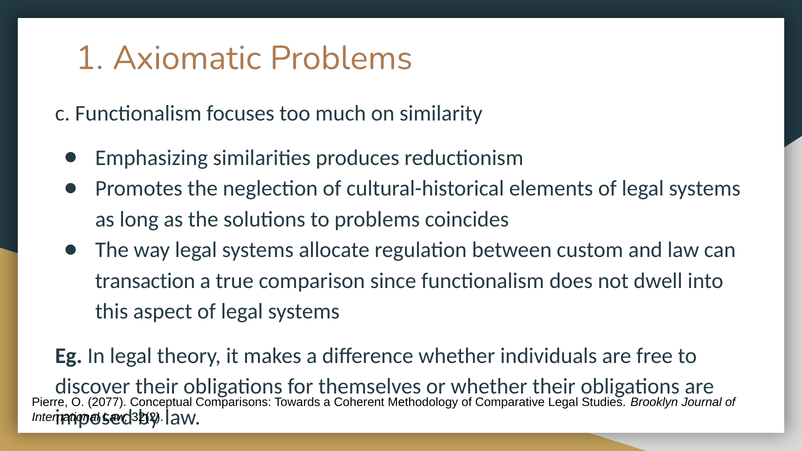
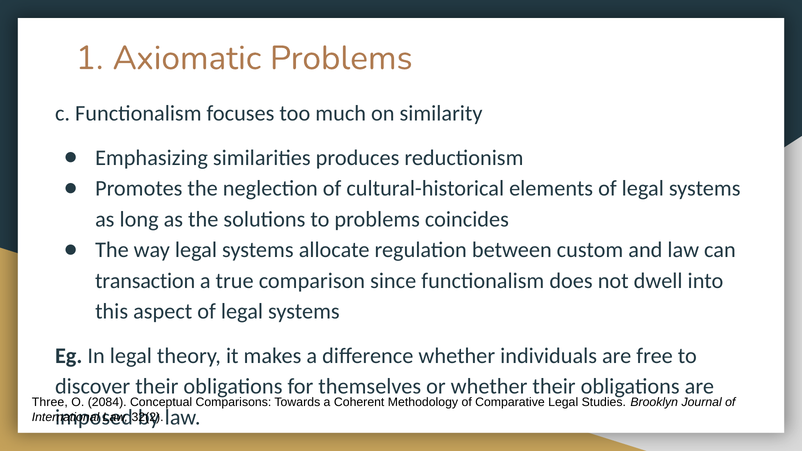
Pierre: Pierre -> Three (50, 403)
2077: 2077 -> 2084 (107, 403)
